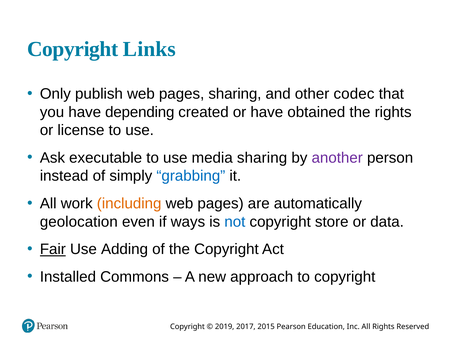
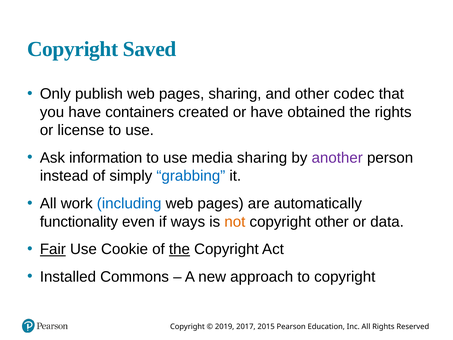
Links: Links -> Saved (150, 49)
depending: depending -> containers (140, 112)
executable: executable -> information (106, 158)
including colour: orange -> blue (129, 203)
geolocation: geolocation -> functionality (79, 222)
not colour: blue -> orange (235, 222)
copyright store: store -> other (332, 222)
Adding: Adding -> Cookie (125, 249)
the underline: none -> present (179, 249)
